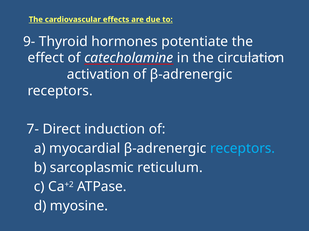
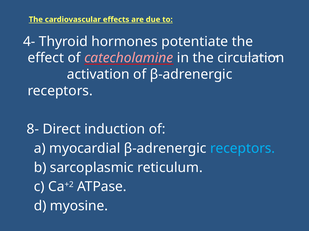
9-: 9- -> 4- (29, 42)
catecholamine colour: white -> pink (129, 58)
7-: 7- -> 8- (33, 130)
